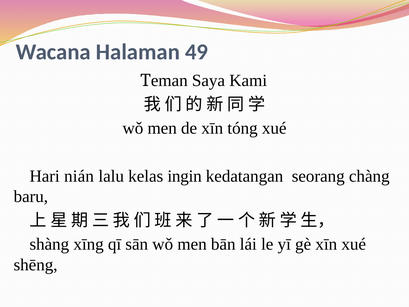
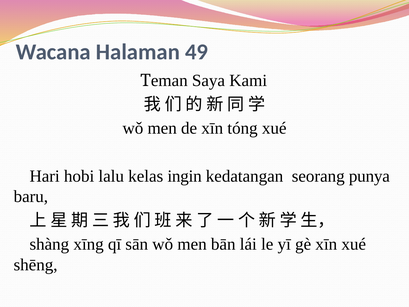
nián: nián -> hobi (79, 176)
chàng: chàng -> punya (369, 176)
